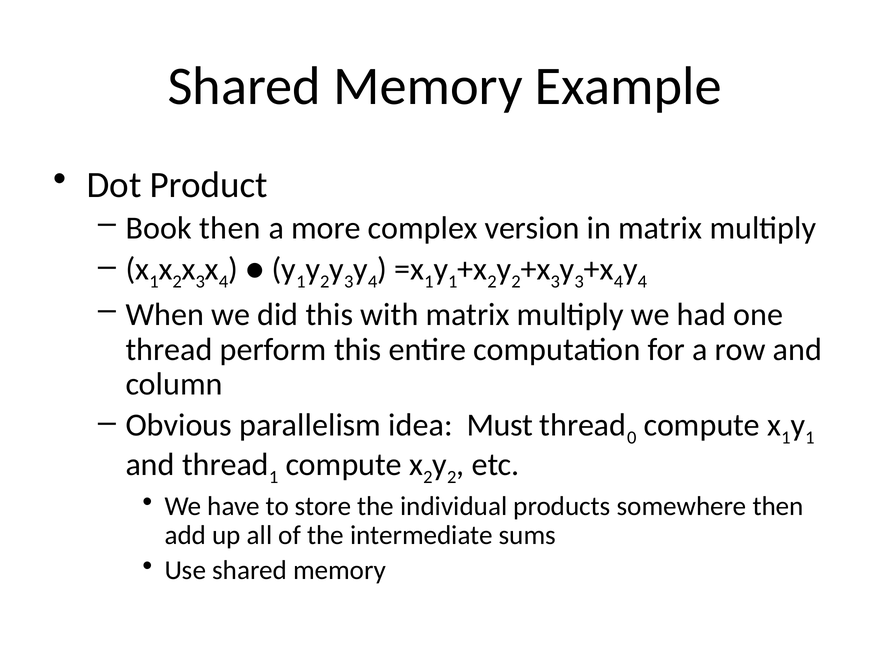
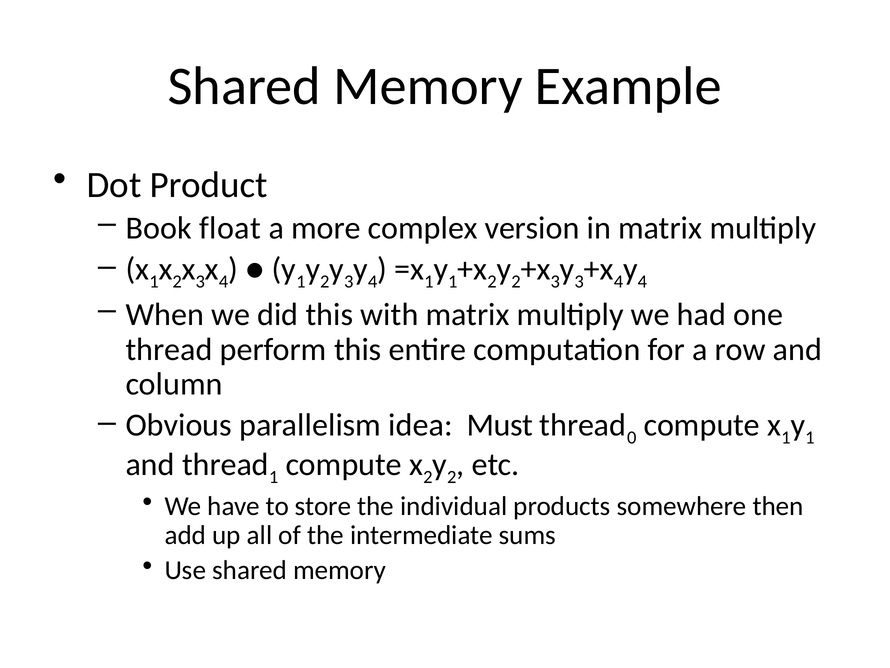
Book then: then -> float (230, 228)
